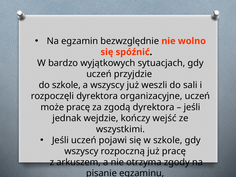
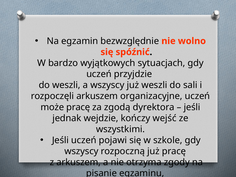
do szkole: szkole -> weszli (66, 85)
rozpoczęli dyrektora: dyrektora -> arkuszem (97, 96)
